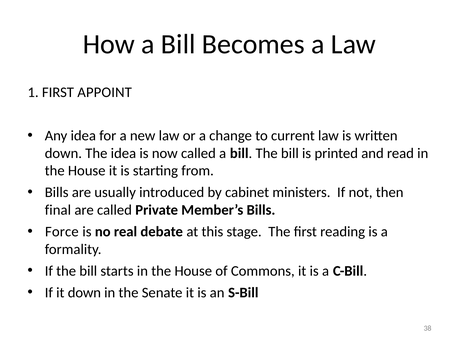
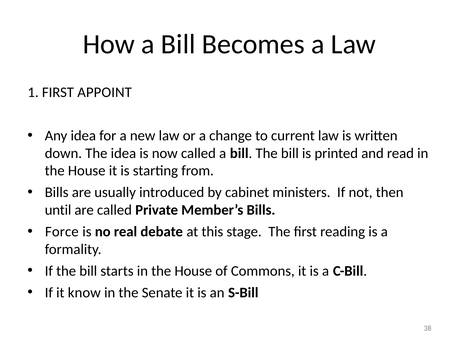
final: final -> until (58, 210)
it down: down -> know (84, 293)
